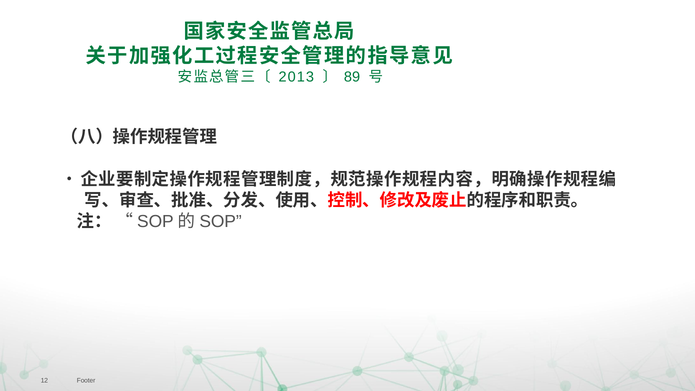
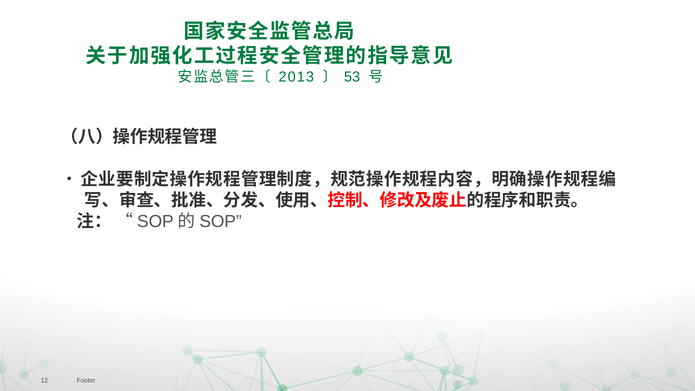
89: 89 -> 53 (352, 77)
